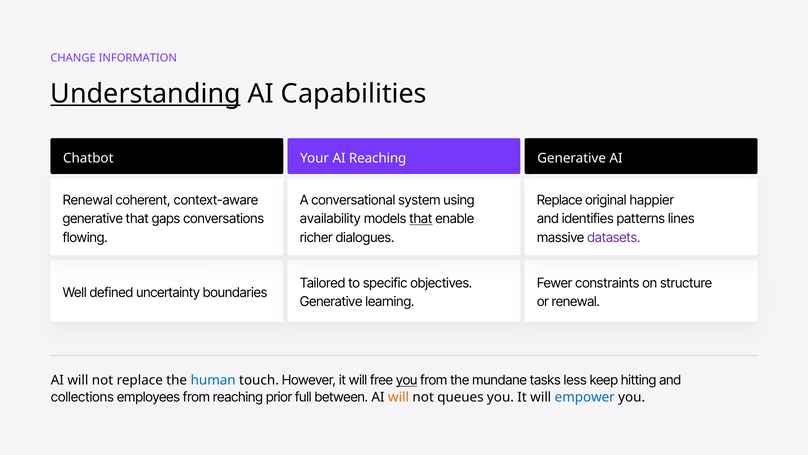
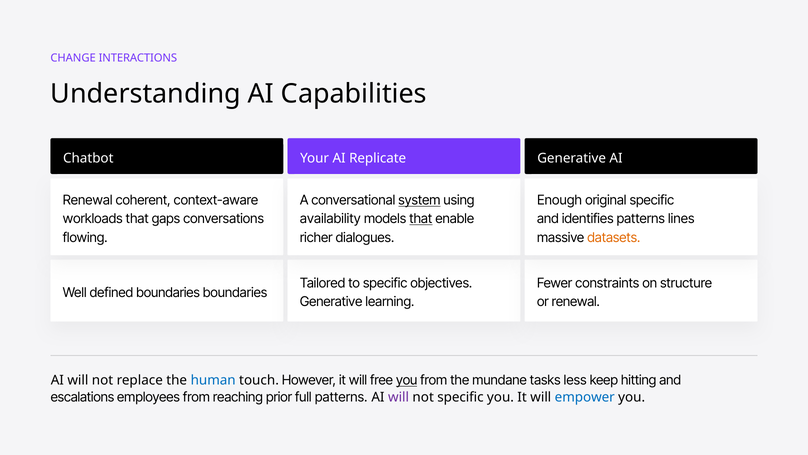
INFORMATION: INFORMATION -> INTERACTIONS (138, 58)
Understanding underline: present -> none (146, 94)
AI Reaching: Reaching -> Replicate (378, 158)
system underline: none -> present (419, 200)
Replace: Replace -> Enough (560, 200)
original happier: happier -> specific (652, 200)
generative: generative -> workloads (93, 219)
datasets colour: purple -> orange (614, 237)
defined uncertainty: uncertainty -> boundaries (168, 292)
collections: collections -> escalations (82, 397)
full between: between -> patterns (341, 397)
will colour: orange -> purple (399, 397)
not queues: queues -> specific (460, 397)
